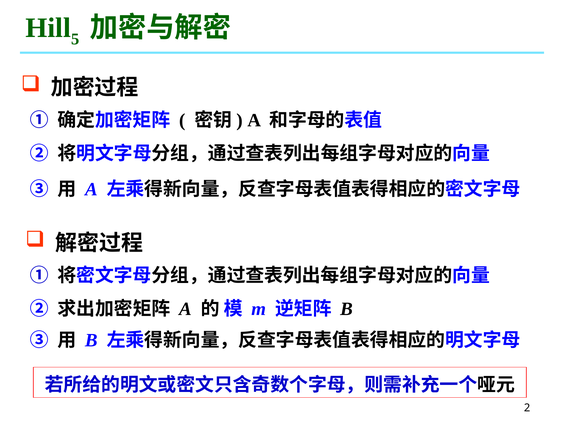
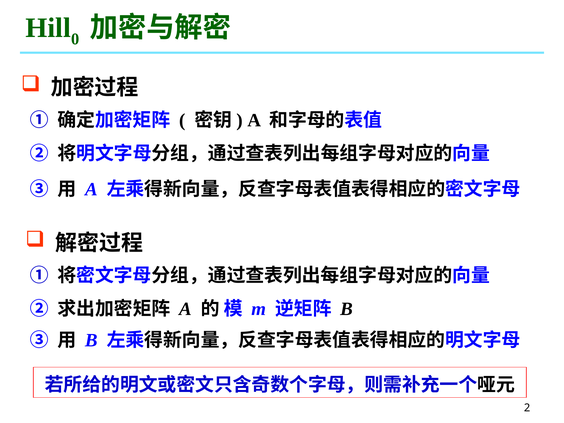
5: 5 -> 0 (75, 39)
